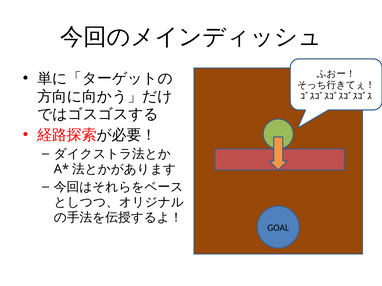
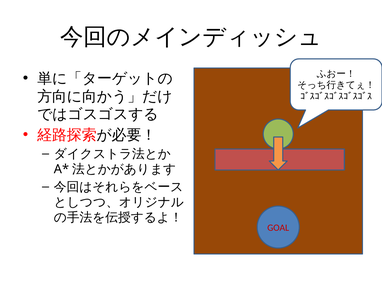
GOAL colour: black -> red (278, 228)
